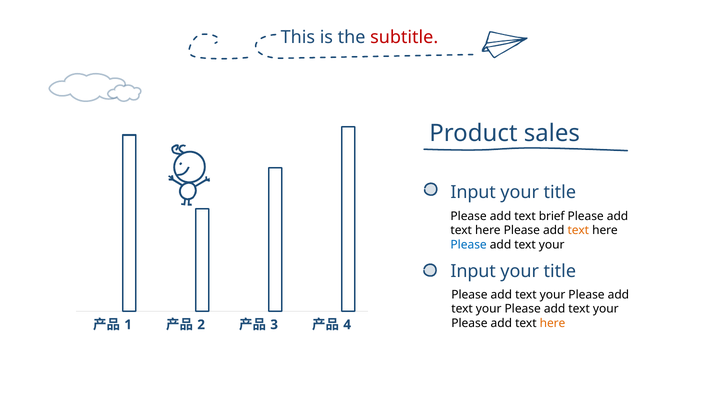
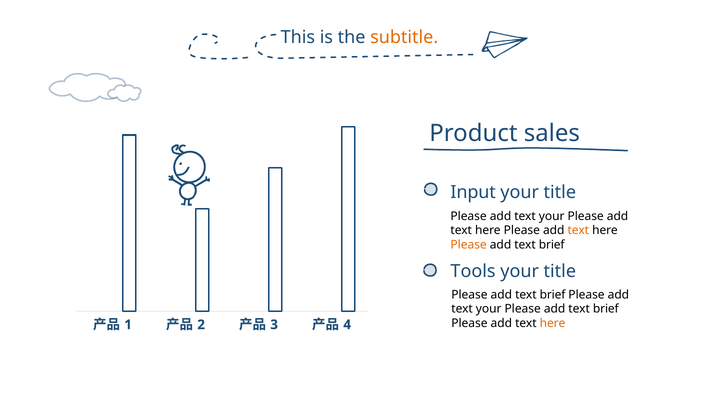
subtitle colour: red -> orange (404, 37)
brief: brief -> your (552, 216)
Please colour: blue -> orange (469, 245)
your: your -> brief (552, 245)
Input: Input -> Tools (473, 271)
your: your -> brief (553, 295)
your: your -> brief (606, 309)
